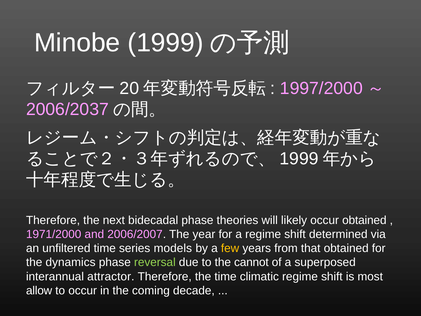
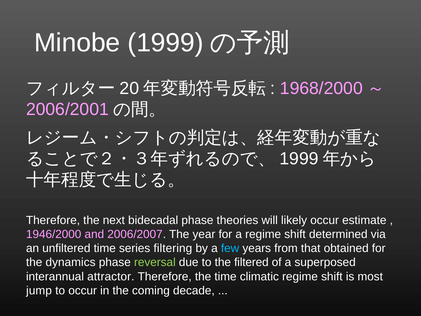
1997/2000: 1997/2000 -> 1968/2000 (321, 88)
2006/2037: 2006/2037 -> 2006/2001 (67, 109)
occur obtained: obtained -> estimate (364, 220)
1971/2000: 1971/2000 -> 1946/2000 (54, 234)
models: models -> filtering (173, 248)
few colour: yellow -> light blue (230, 248)
cannot: cannot -> filtered (251, 262)
allow: allow -> jump (39, 290)
